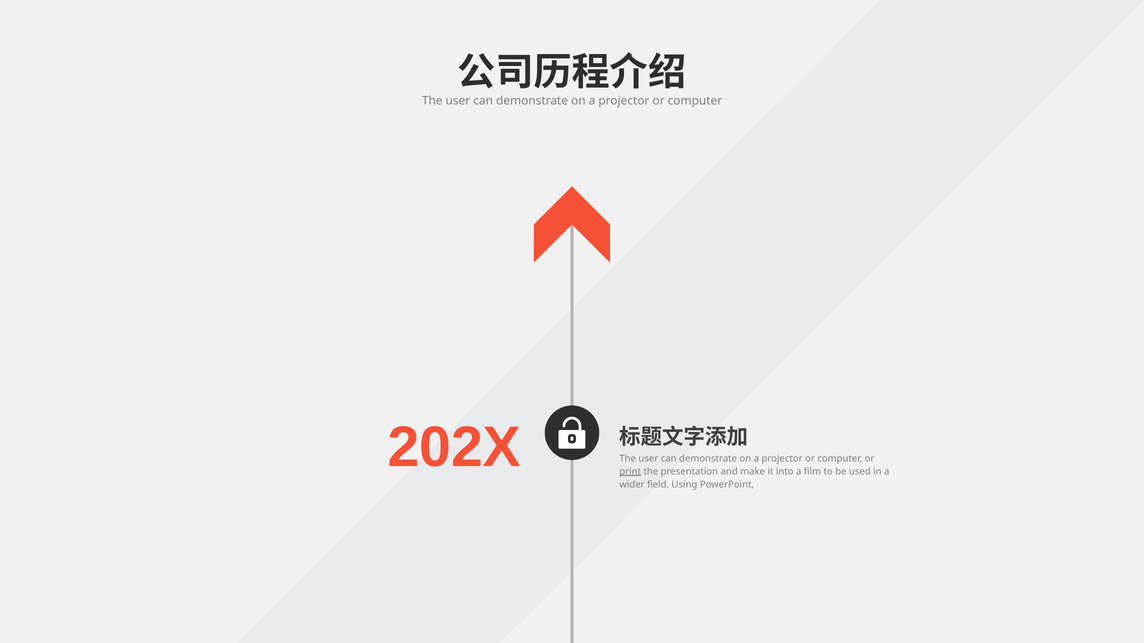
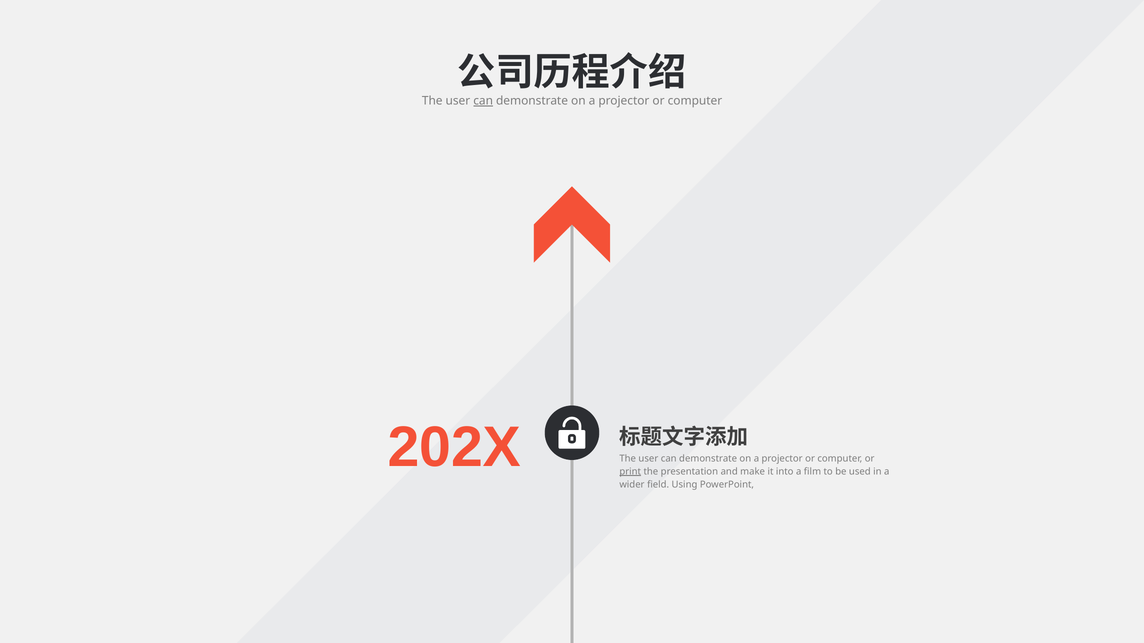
can underline: none -> present (483, 101)
